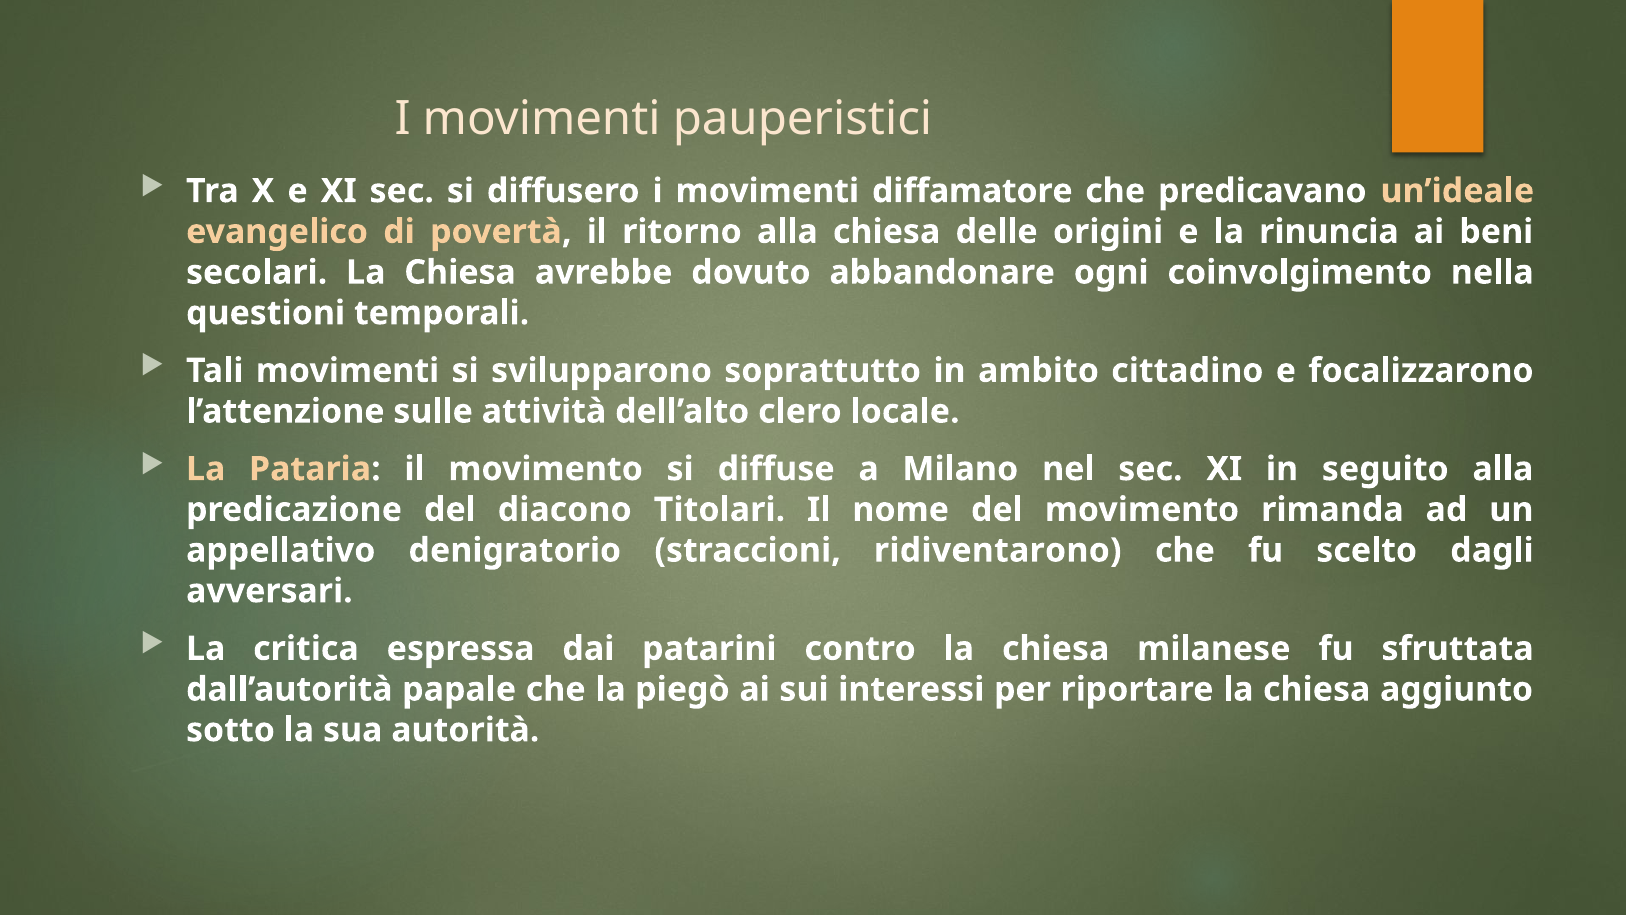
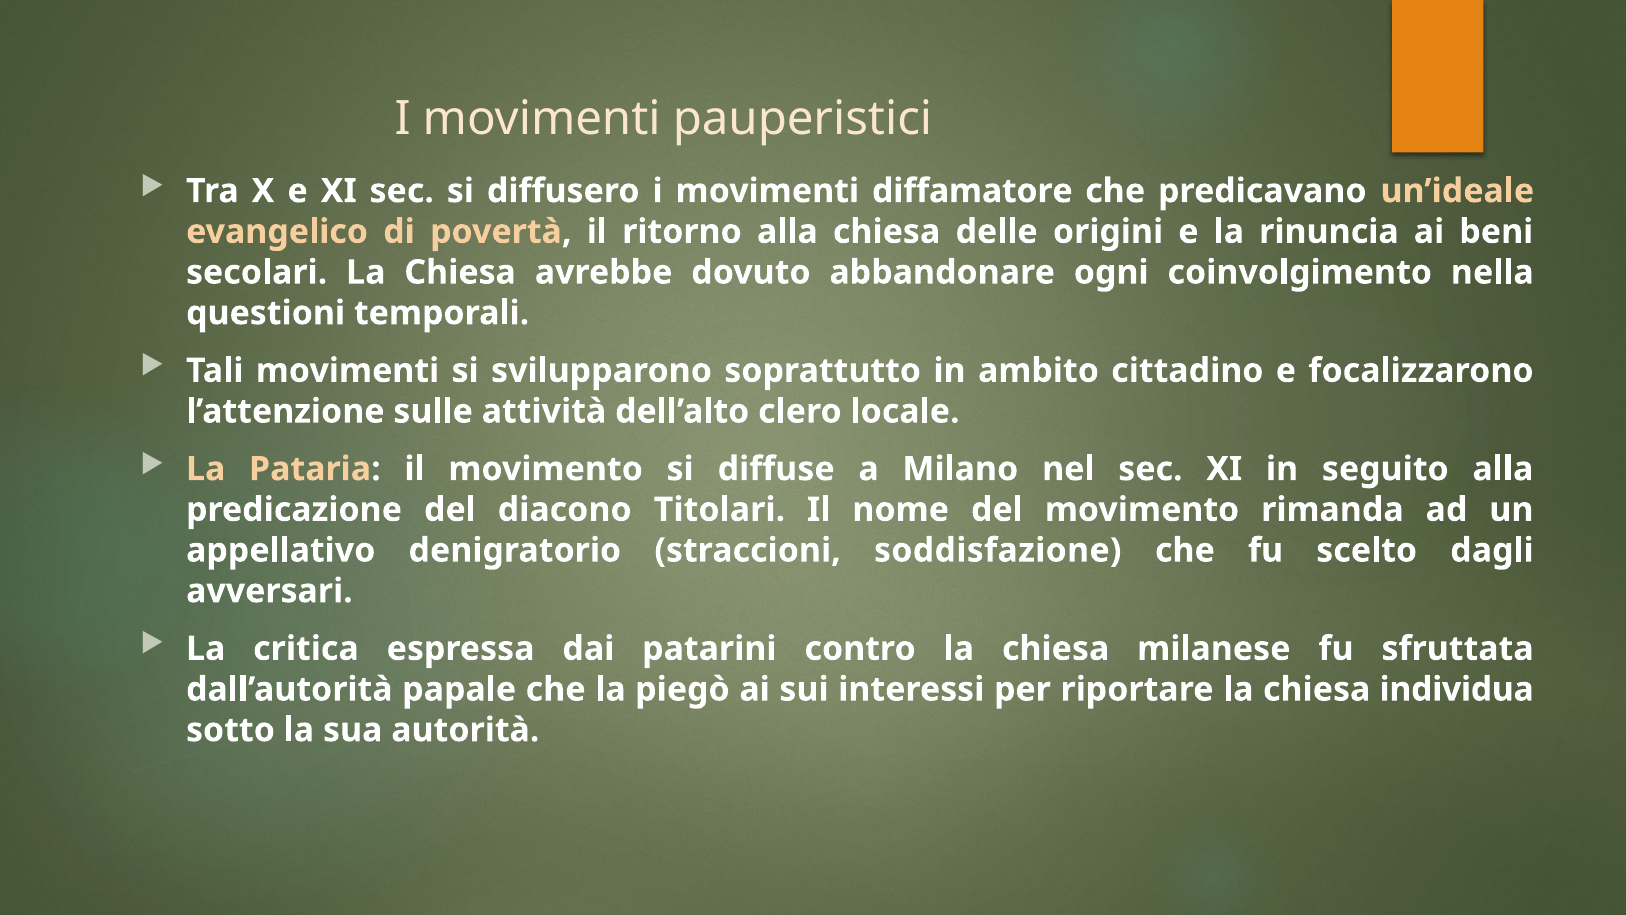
ridiventarono: ridiventarono -> soddisfazione (998, 550)
aggiunto: aggiunto -> individua (1457, 689)
